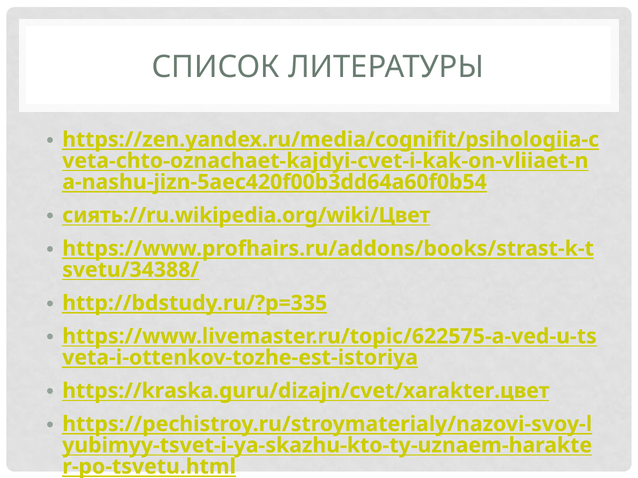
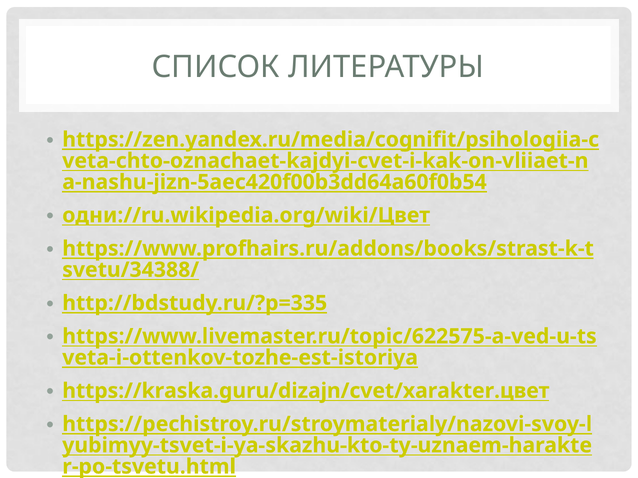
сиять://ru.wikipedia.org/wiki/Цвет: сиять://ru.wikipedia.org/wiki/Цвет -> одни://ru.wikipedia.org/wiki/Цвет (246, 216)
